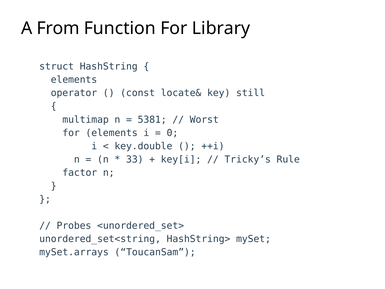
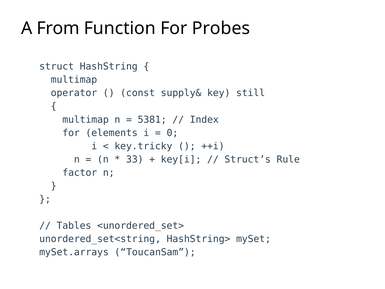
Library: Library -> Probes (221, 28)
elements: elements -> multimap (74, 80)
locate&: locate& -> supply& (181, 93)
Worst: Worst -> Index (204, 119)
key.double: key.double -> key.tricky (143, 146)
Tricky’s: Tricky’s -> Struct’s (248, 159)
Probes: Probes -> Tables (74, 226)
